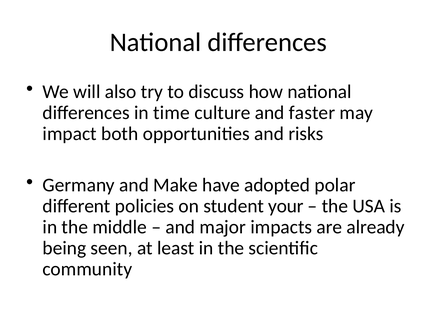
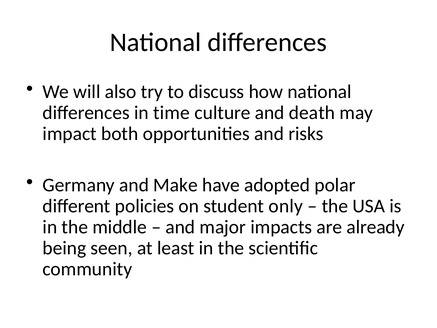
faster: faster -> death (312, 113)
your: your -> only (286, 206)
